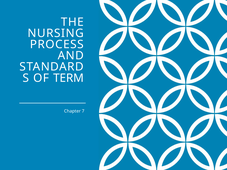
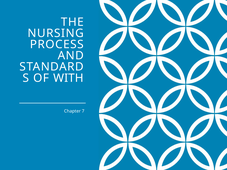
TERM: TERM -> WITH (68, 78)
